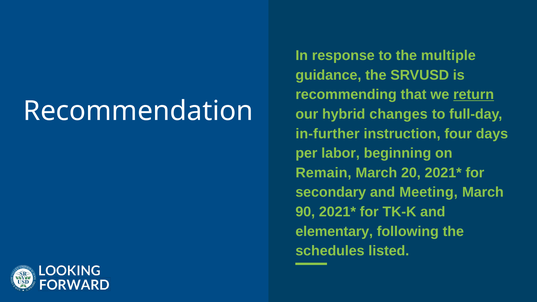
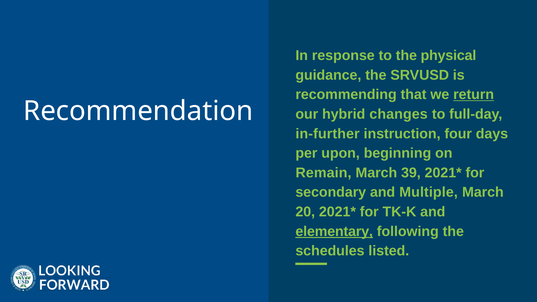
multiple: multiple -> physical (448, 56)
labor: labor -> upon (341, 153)
20: 20 -> 39 (411, 173)
Meeting: Meeting -> Multiple (429, 192)
90: 90 -> 20 (305, 212)
elementary underline: none -> present (334, 231)
